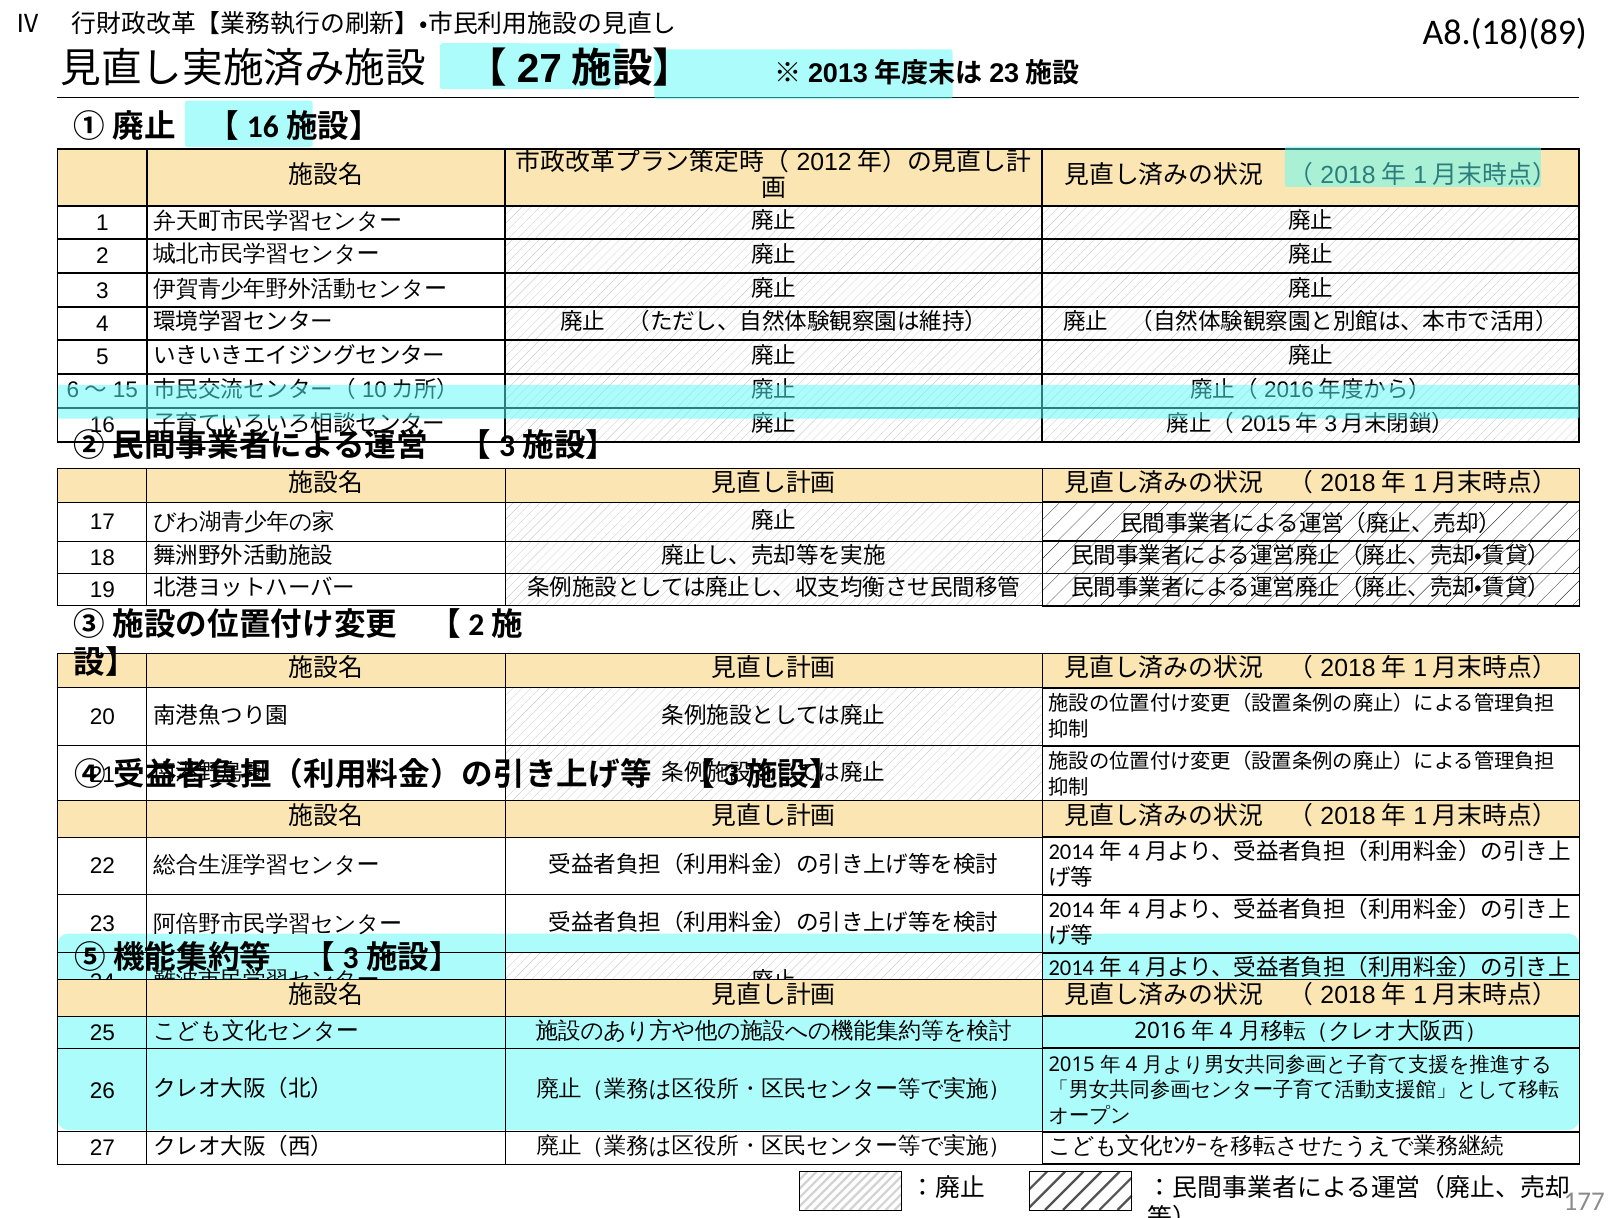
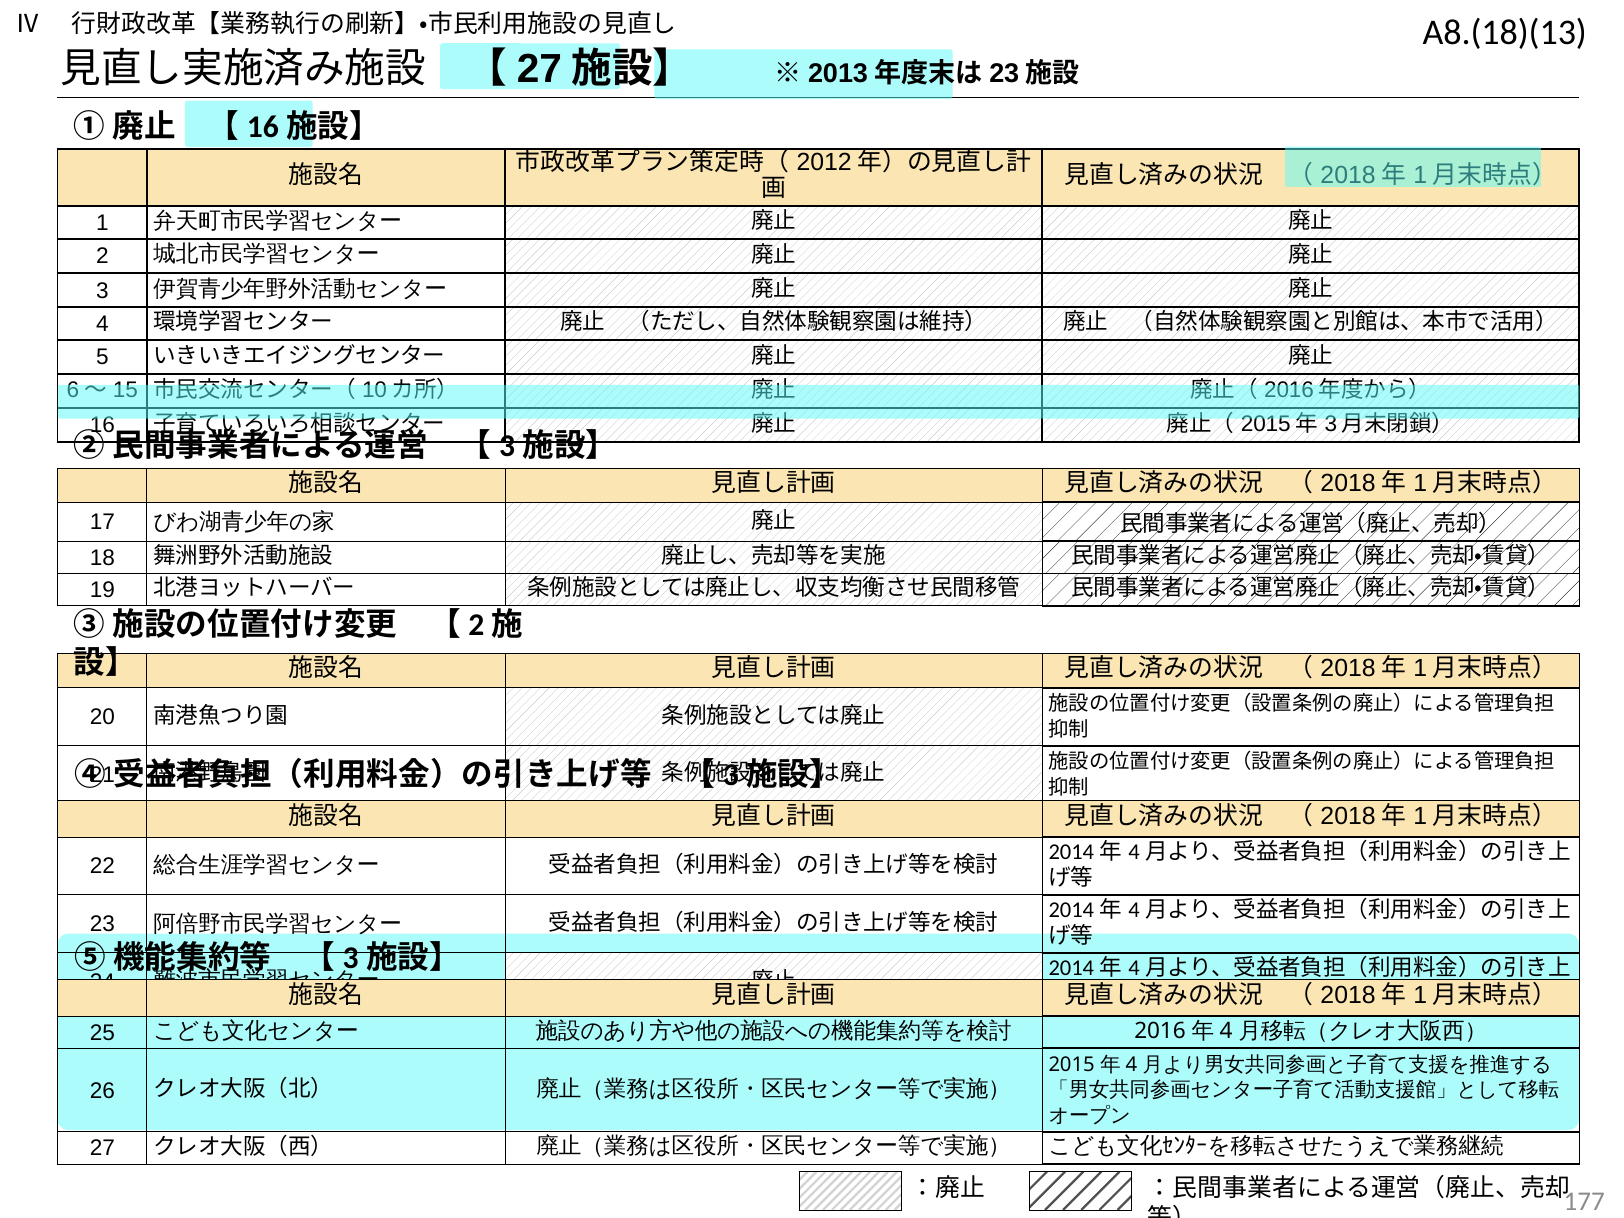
A8.(18)(89: A8.(18)(89 -> A8.(18)(13 (1505, 32)
